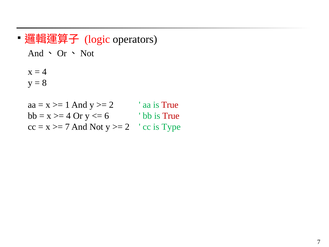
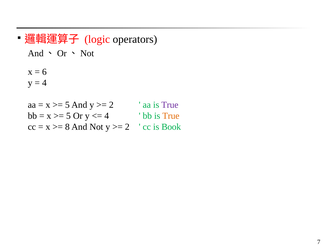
4: 4 -> 6 (44, 72)
8: 8 -> 4 (44, 83)
1: 1 -> 5 (67, 105)
True colour: red -> purple (170, 105)
4: 4 -> 5 (68, 116)
6: 6 -> 4 (107, 116)
True colour: red -> orange (171, 116)
7: 7 -> 8 (67, 127)
Type: Type -> Book (171, 127)
